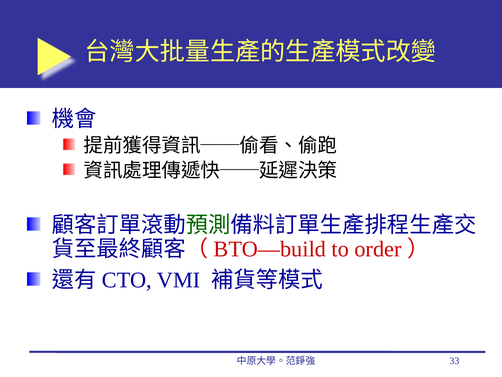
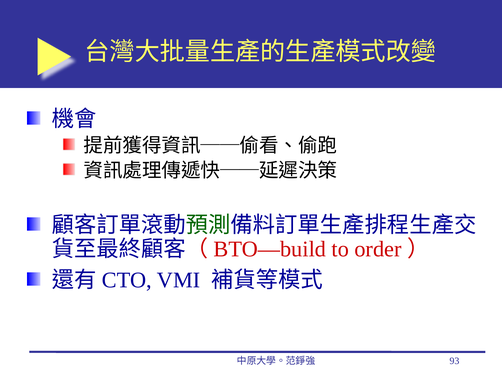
33: 33 -> 93 (454, 360)
